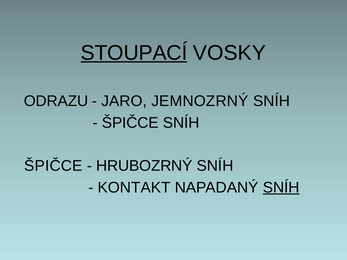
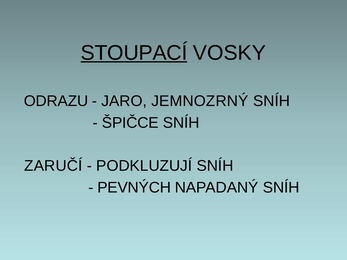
ŠPIČCE: ŠPIČCE -> ZARUČÍ (53, 166)
HRUBOZRNÝ: HRUBOZRNÝ -> PODKLUZUJÍ (144, 166)
KONTAKT: KONTAKT -> PEVNÝCH (134, 188)
SNÍH underline: present -> none (281, 188)
